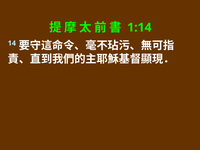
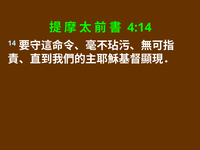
1:14: 1:14 -> 4:14 (139, 28)
